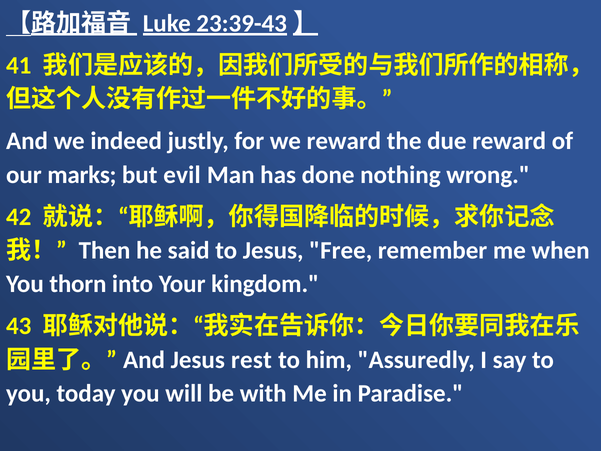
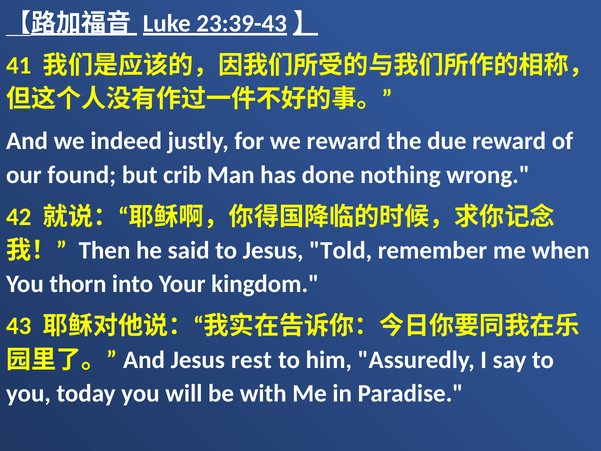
marks: marks -> found (82, 175)
evil: evil -> crib (182, 175)
Free: Free -> Told (341, 250)
